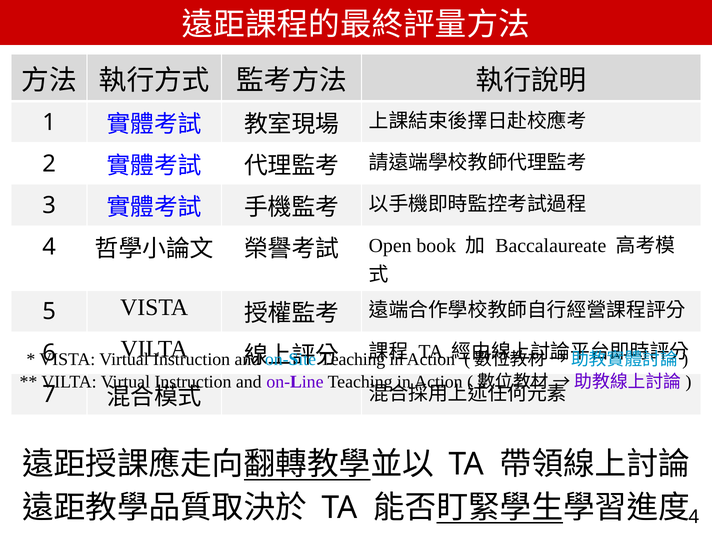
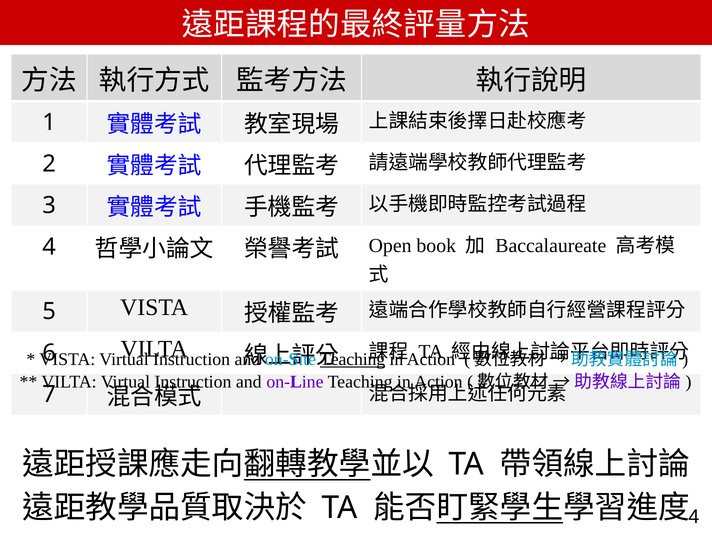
Teaching underline: none -> present (353, 360)
